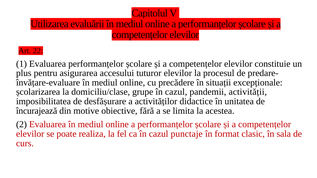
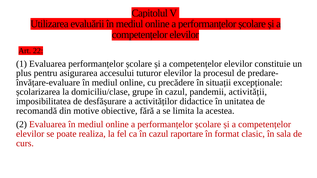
încurajează: încurajează -> recomandă (37, 111)
punctaje: punctaje -> raportare (187, 134)
